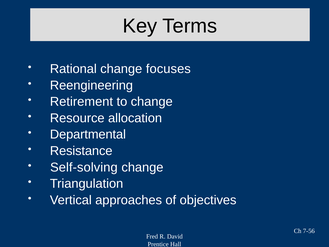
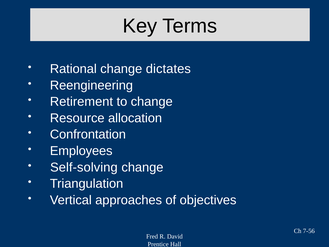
focuses: focuses -> dictates (168, 69)
Departmental: Departmental -> Confrontation (88, 134)
Resistance: Resistance -> Employees (81, 151)
